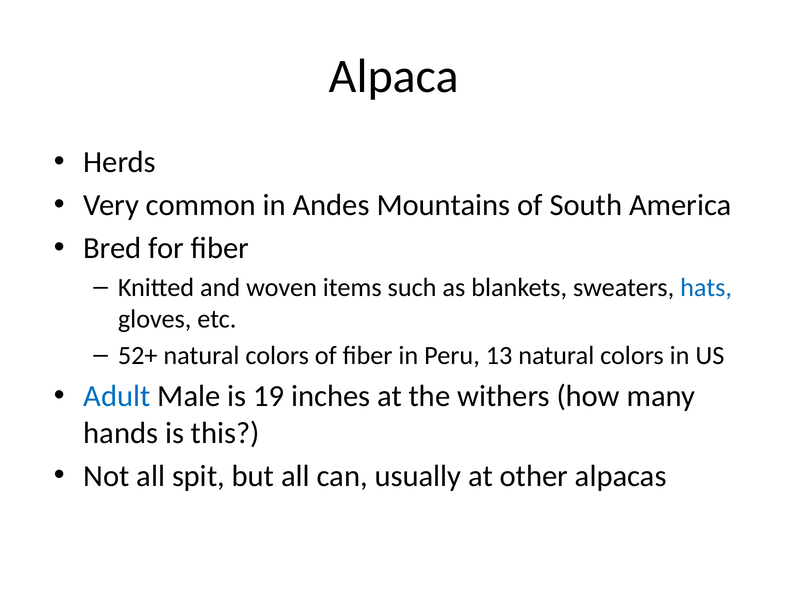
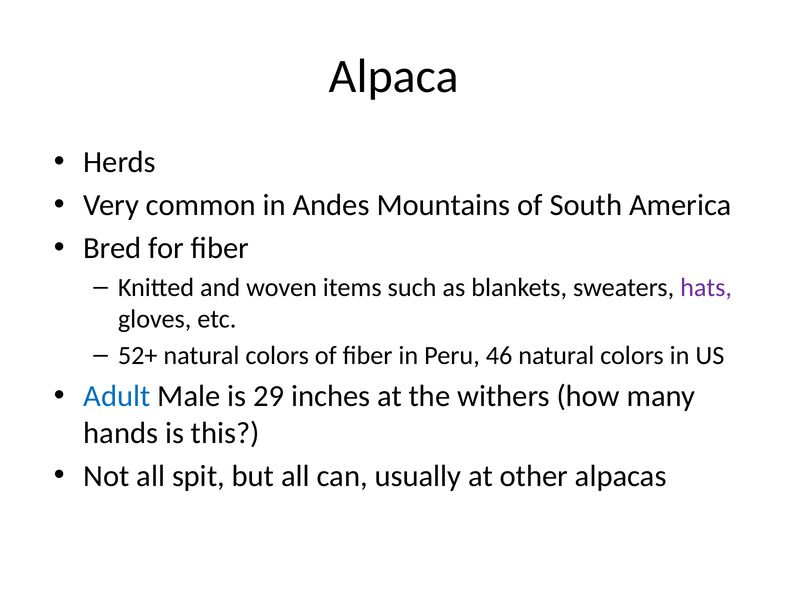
hats colour: blue -> purple (706, 287)
13: 13 -> 46 (499, 356)
19: 19 -> 29 (269, 396)
